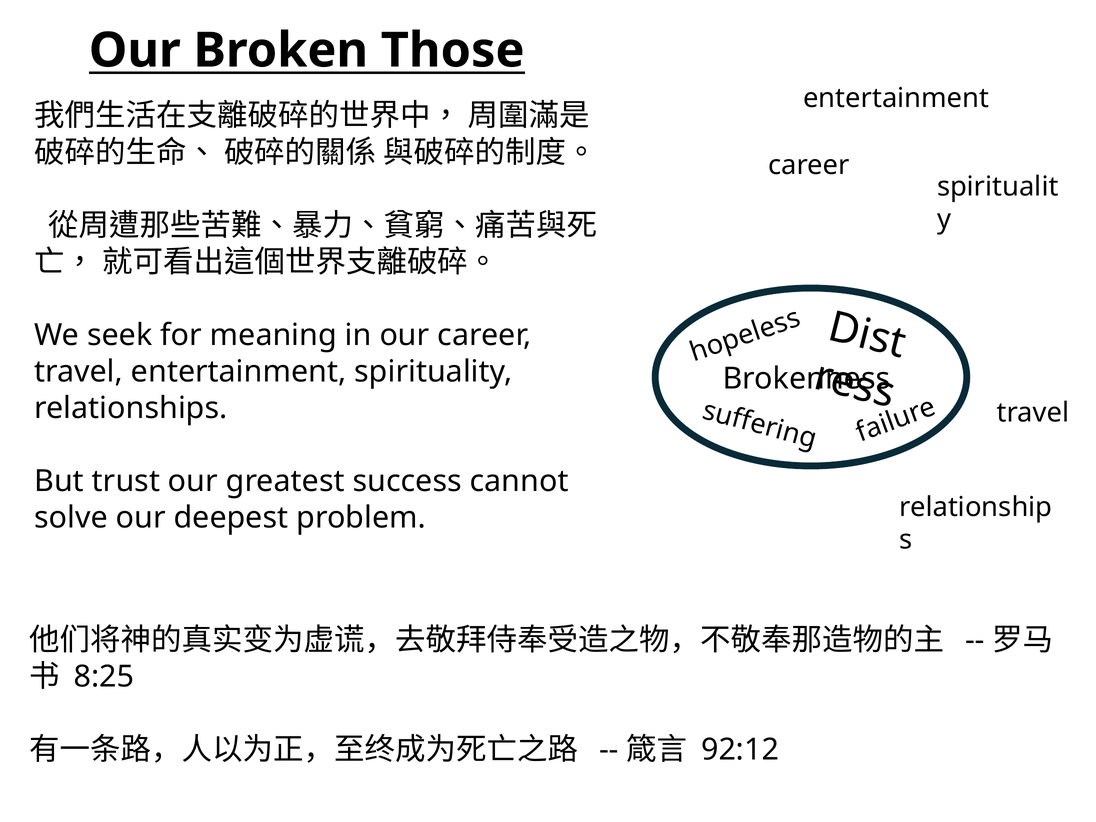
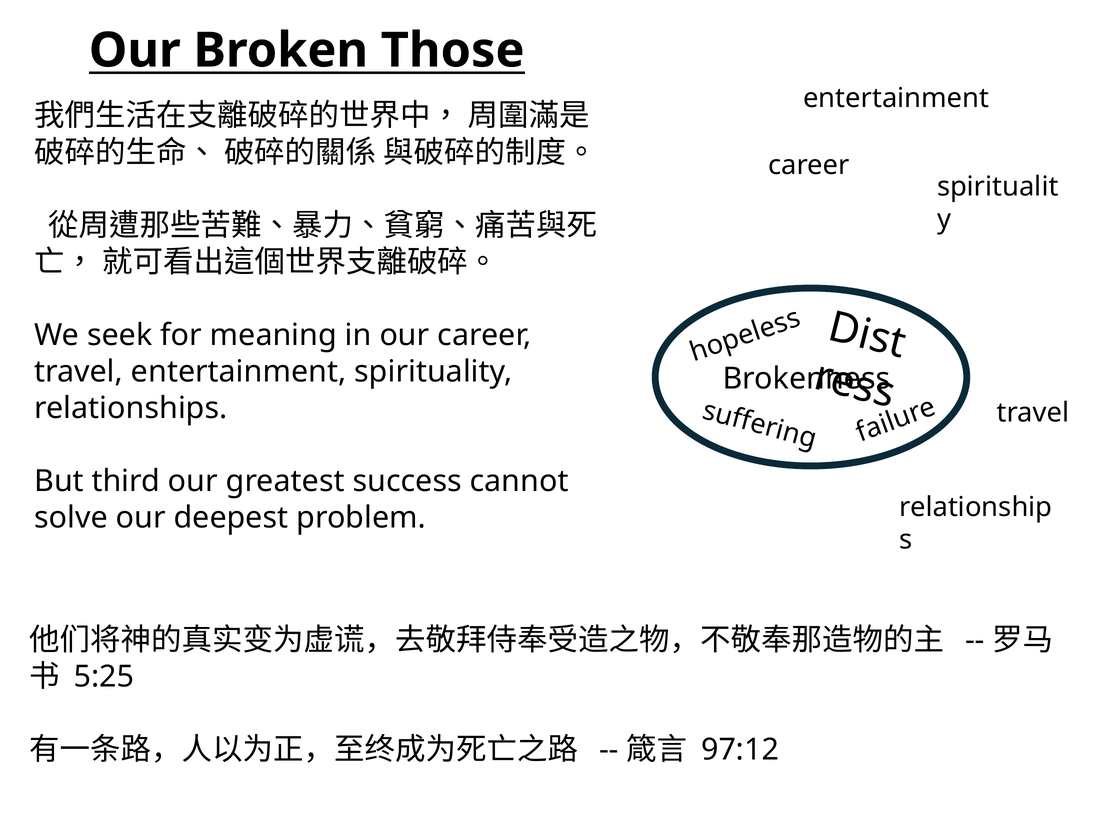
trust: trust -> third (126, 481)
8:25: 8:25 -> 5:25 (104, 677)
92:12: 92:12 -> 97:12 (740, 750)
